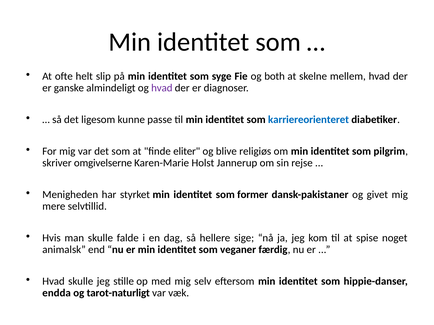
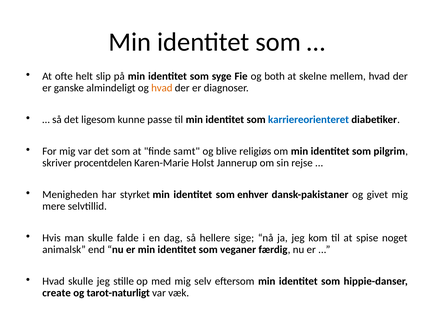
hvad colour: purple -> orange (162, 88)
eliter: eliter -> samt (187, 152)
omgivelserne: omgivelserne -> procentdelen (103, 163)
former: former -> enhver (253, 195)
endda: endda -> create (57, 293)
